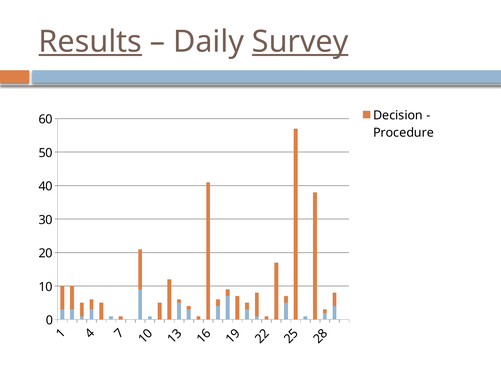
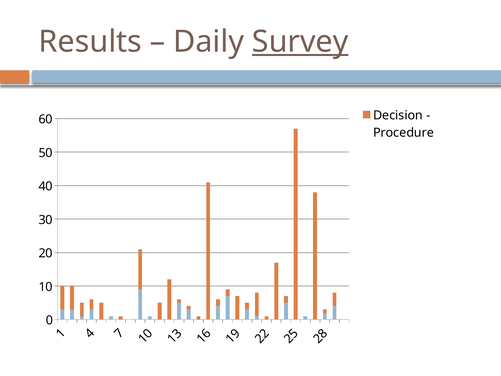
Results underline: present -> none (90, 42)
